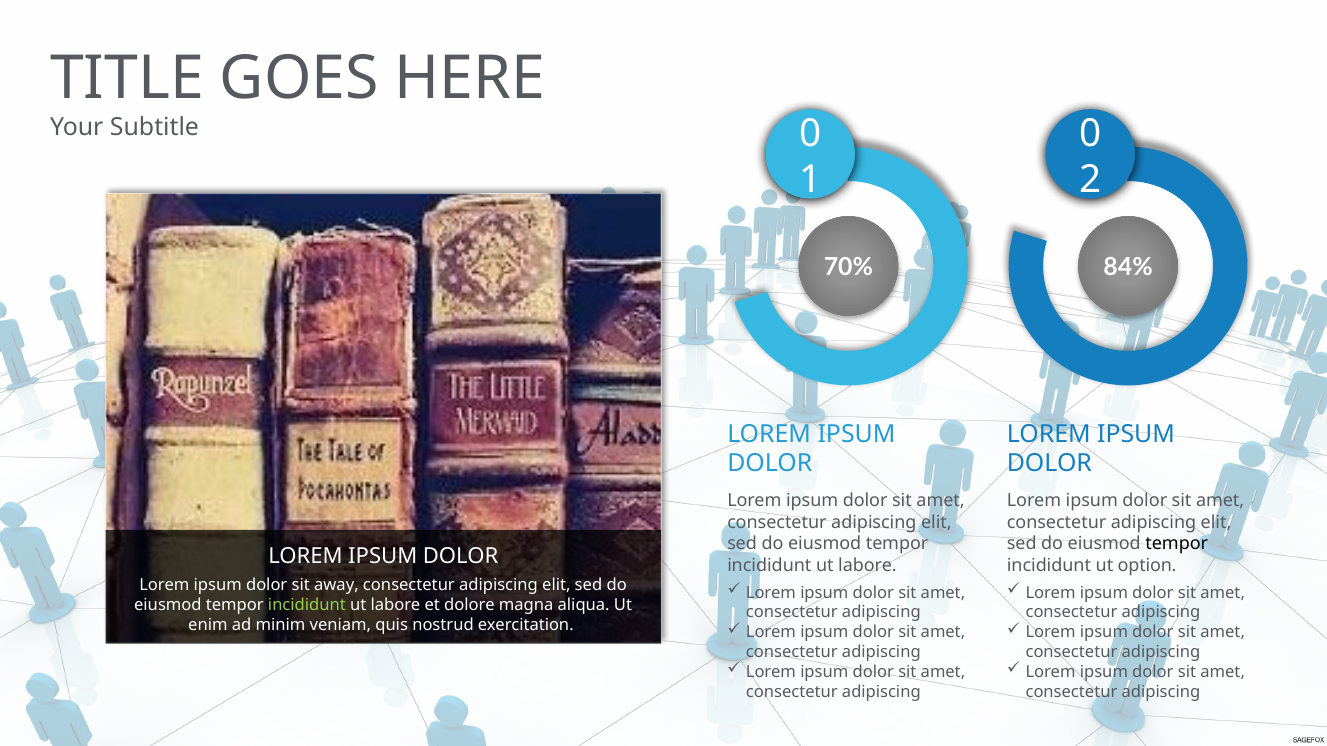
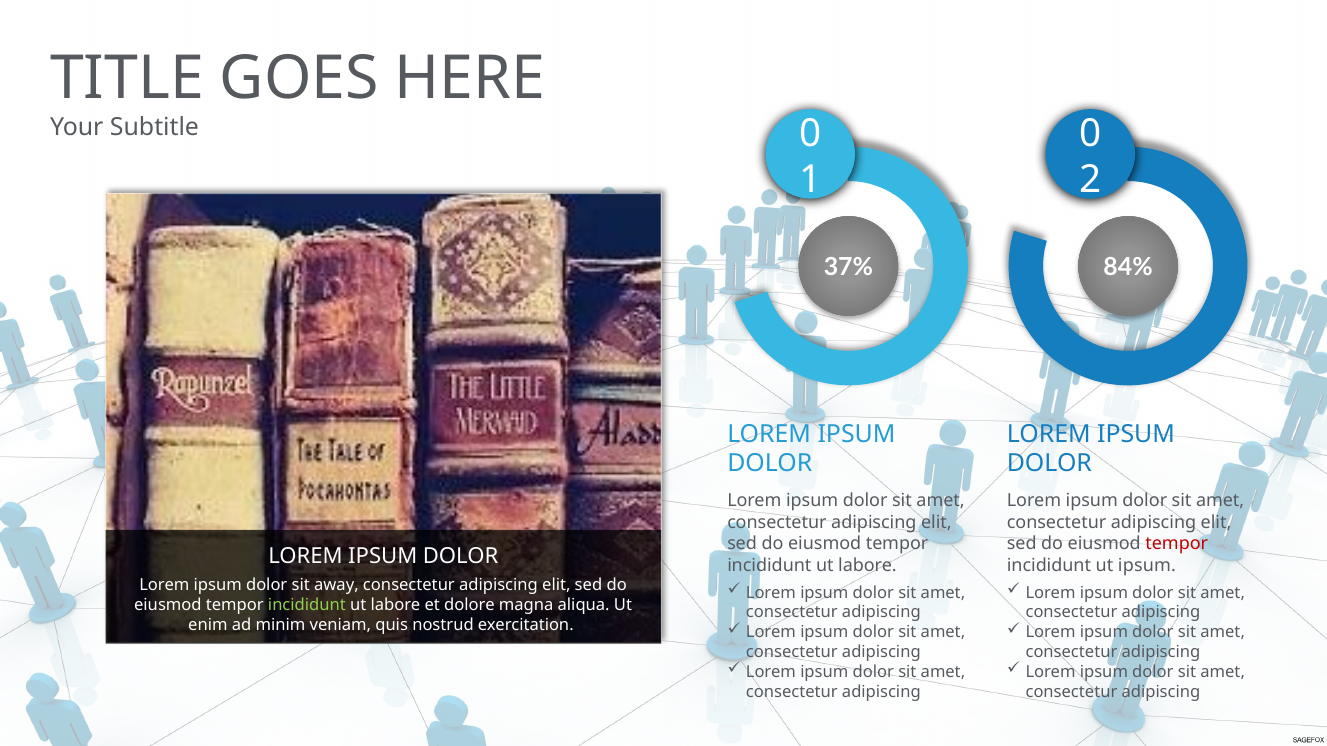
70%: 70% -> 37% (848, 268)
tempor colour: black -> red (1177, 544)
ut option: option -> ipsum (1147, 566)
